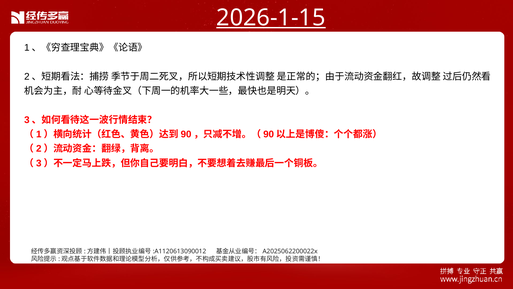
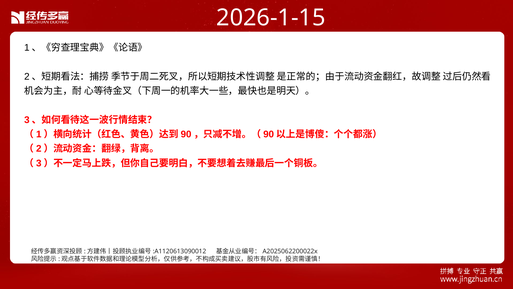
2026-1-15 underline: present -> none (271, 18)
